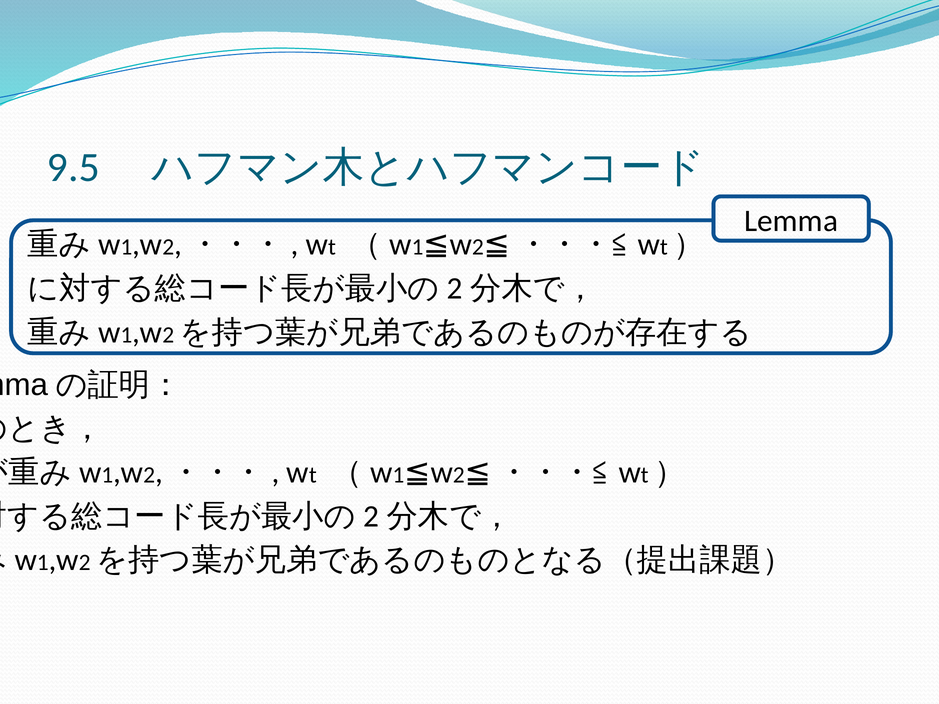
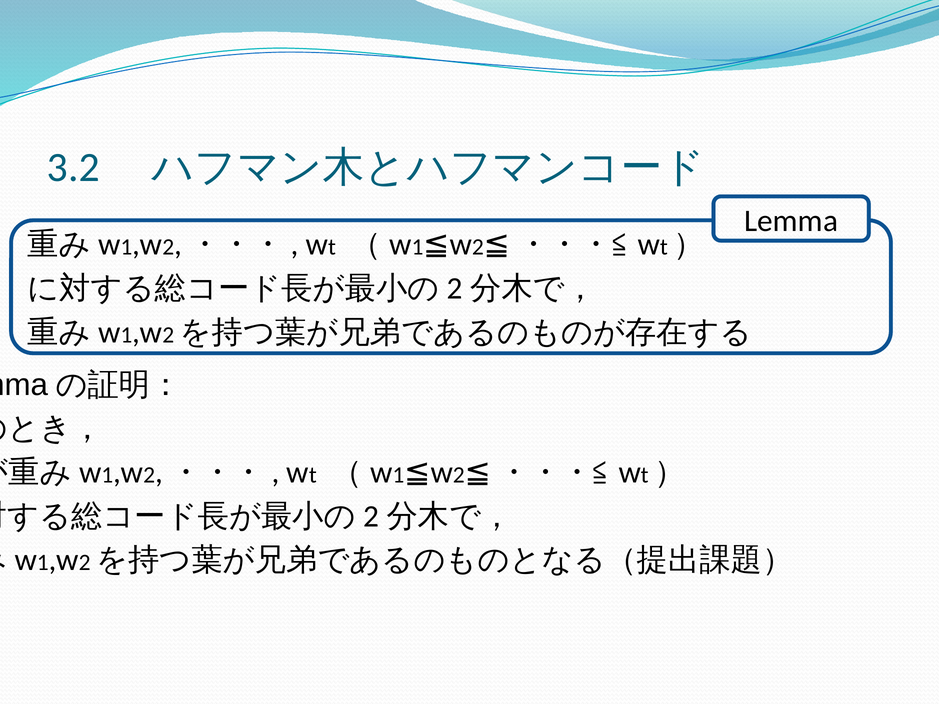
9.5: 9.5 -> 3.2 (73, 168)
